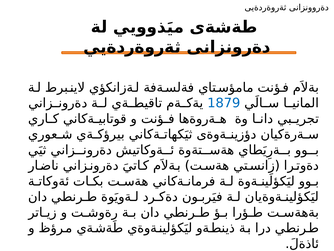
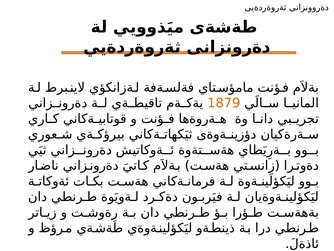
1879 colour: blue -> orange (224, 103)
